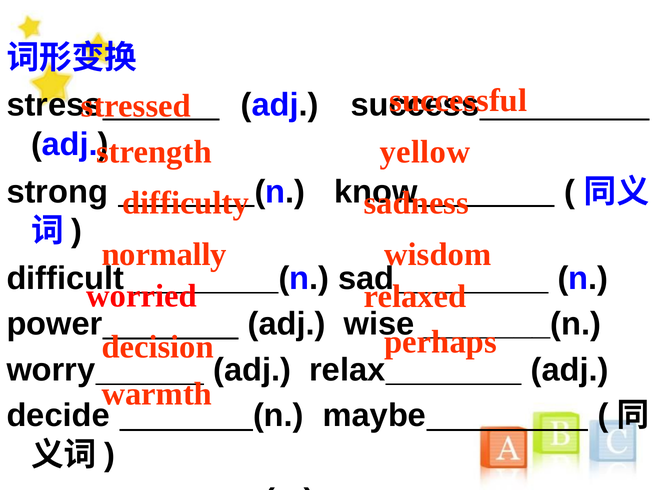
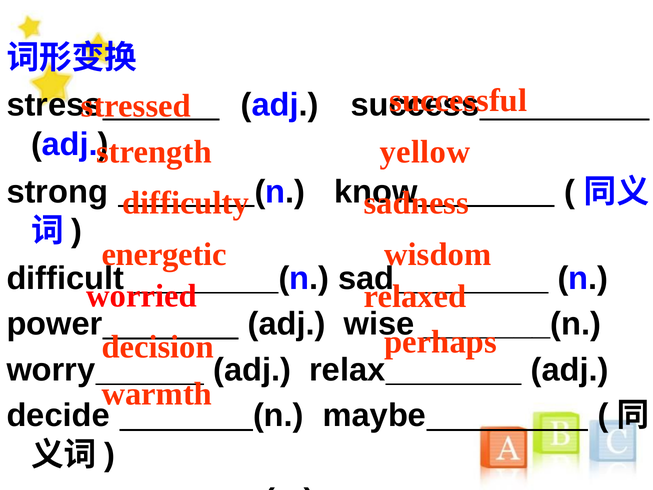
normally: normally -> energetic (164, 255)
